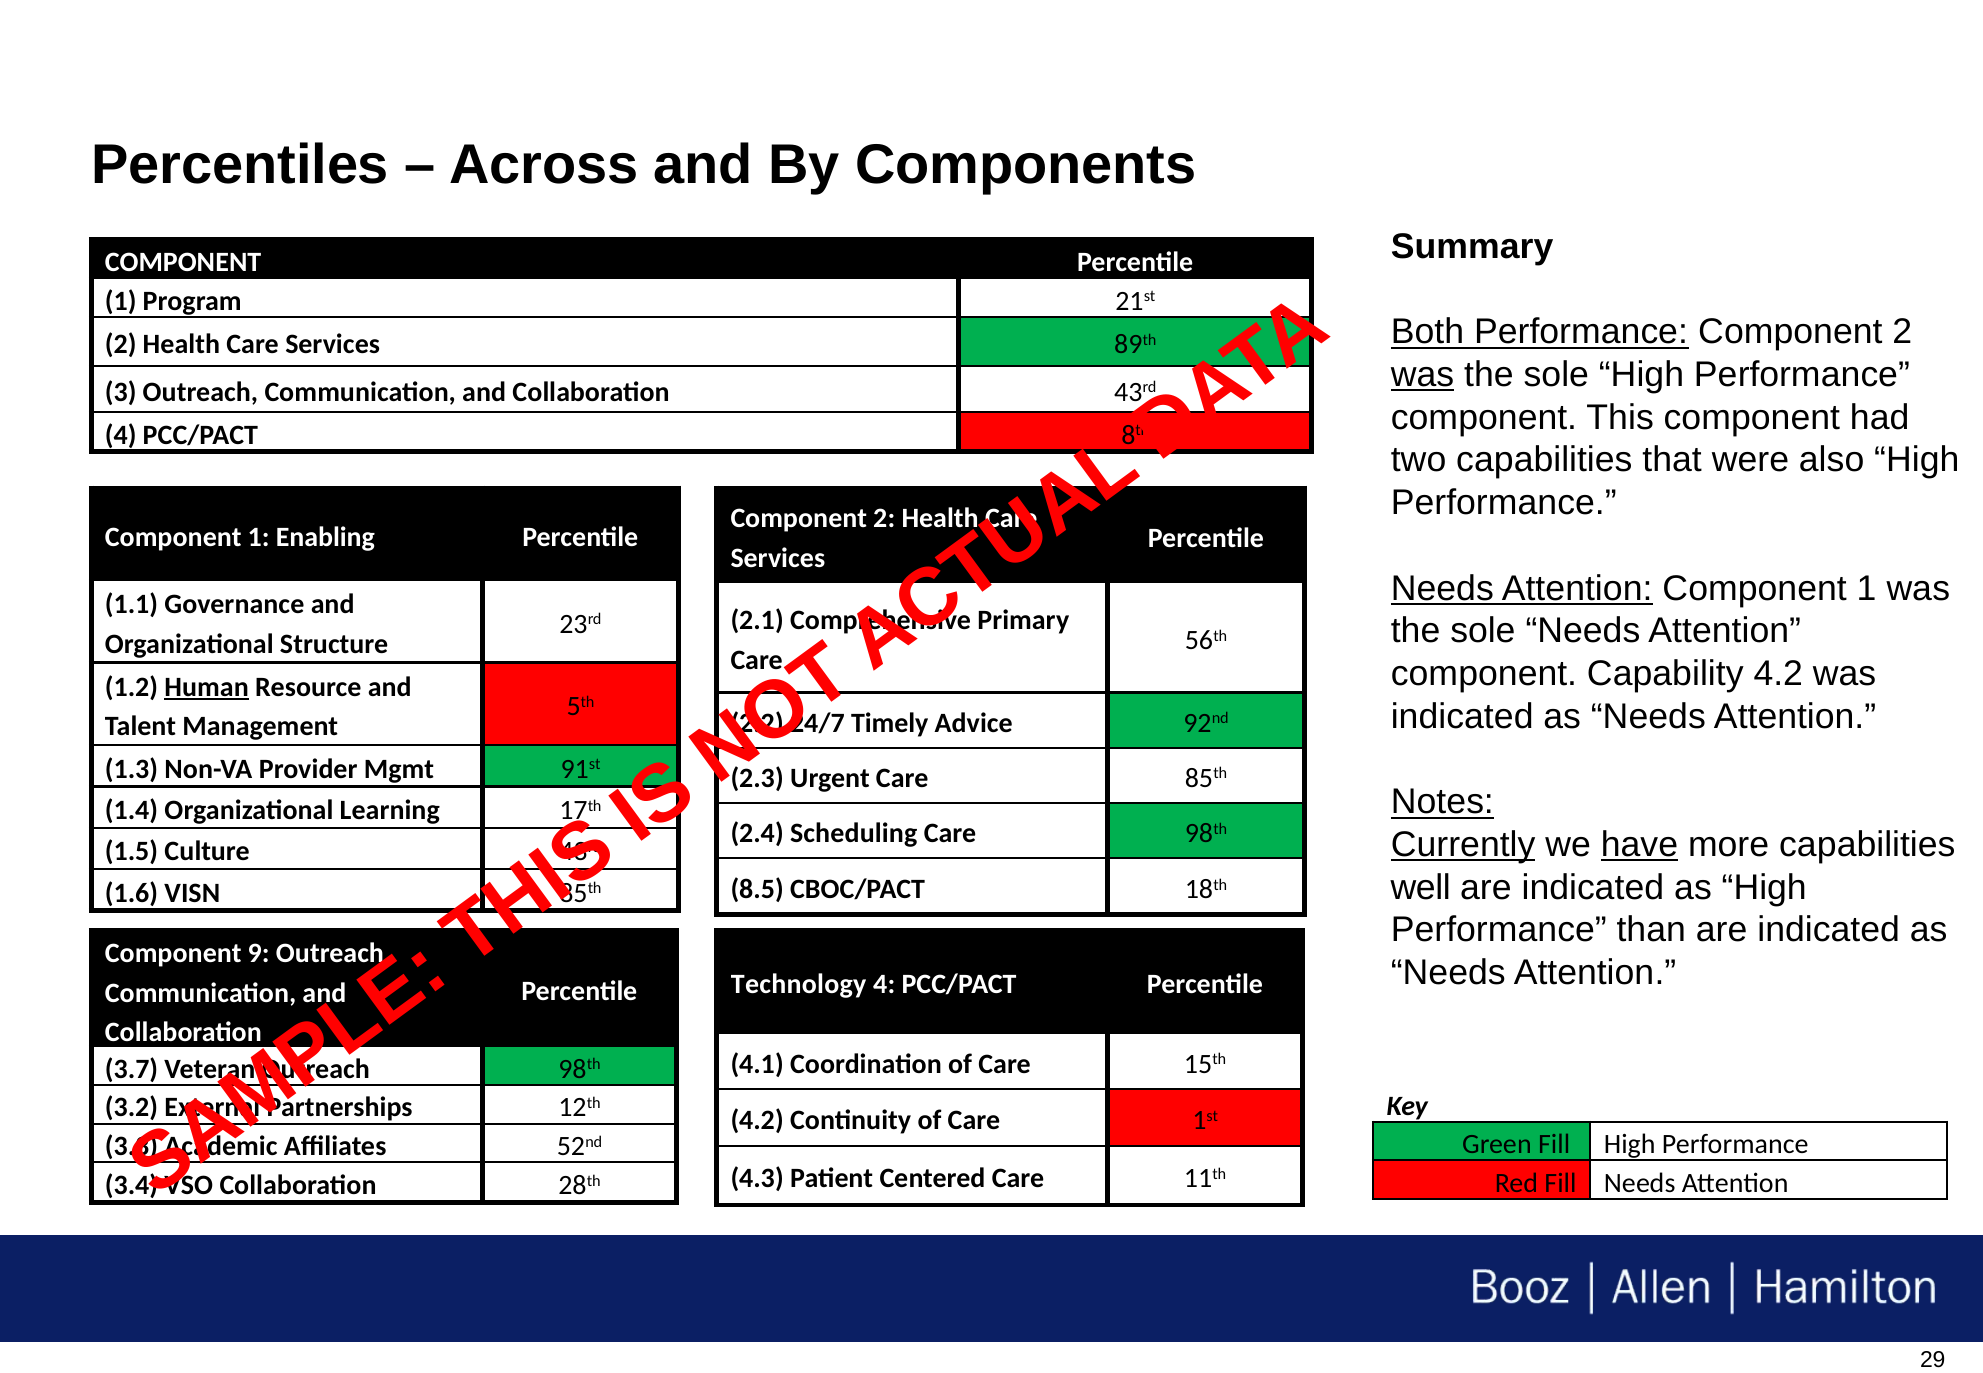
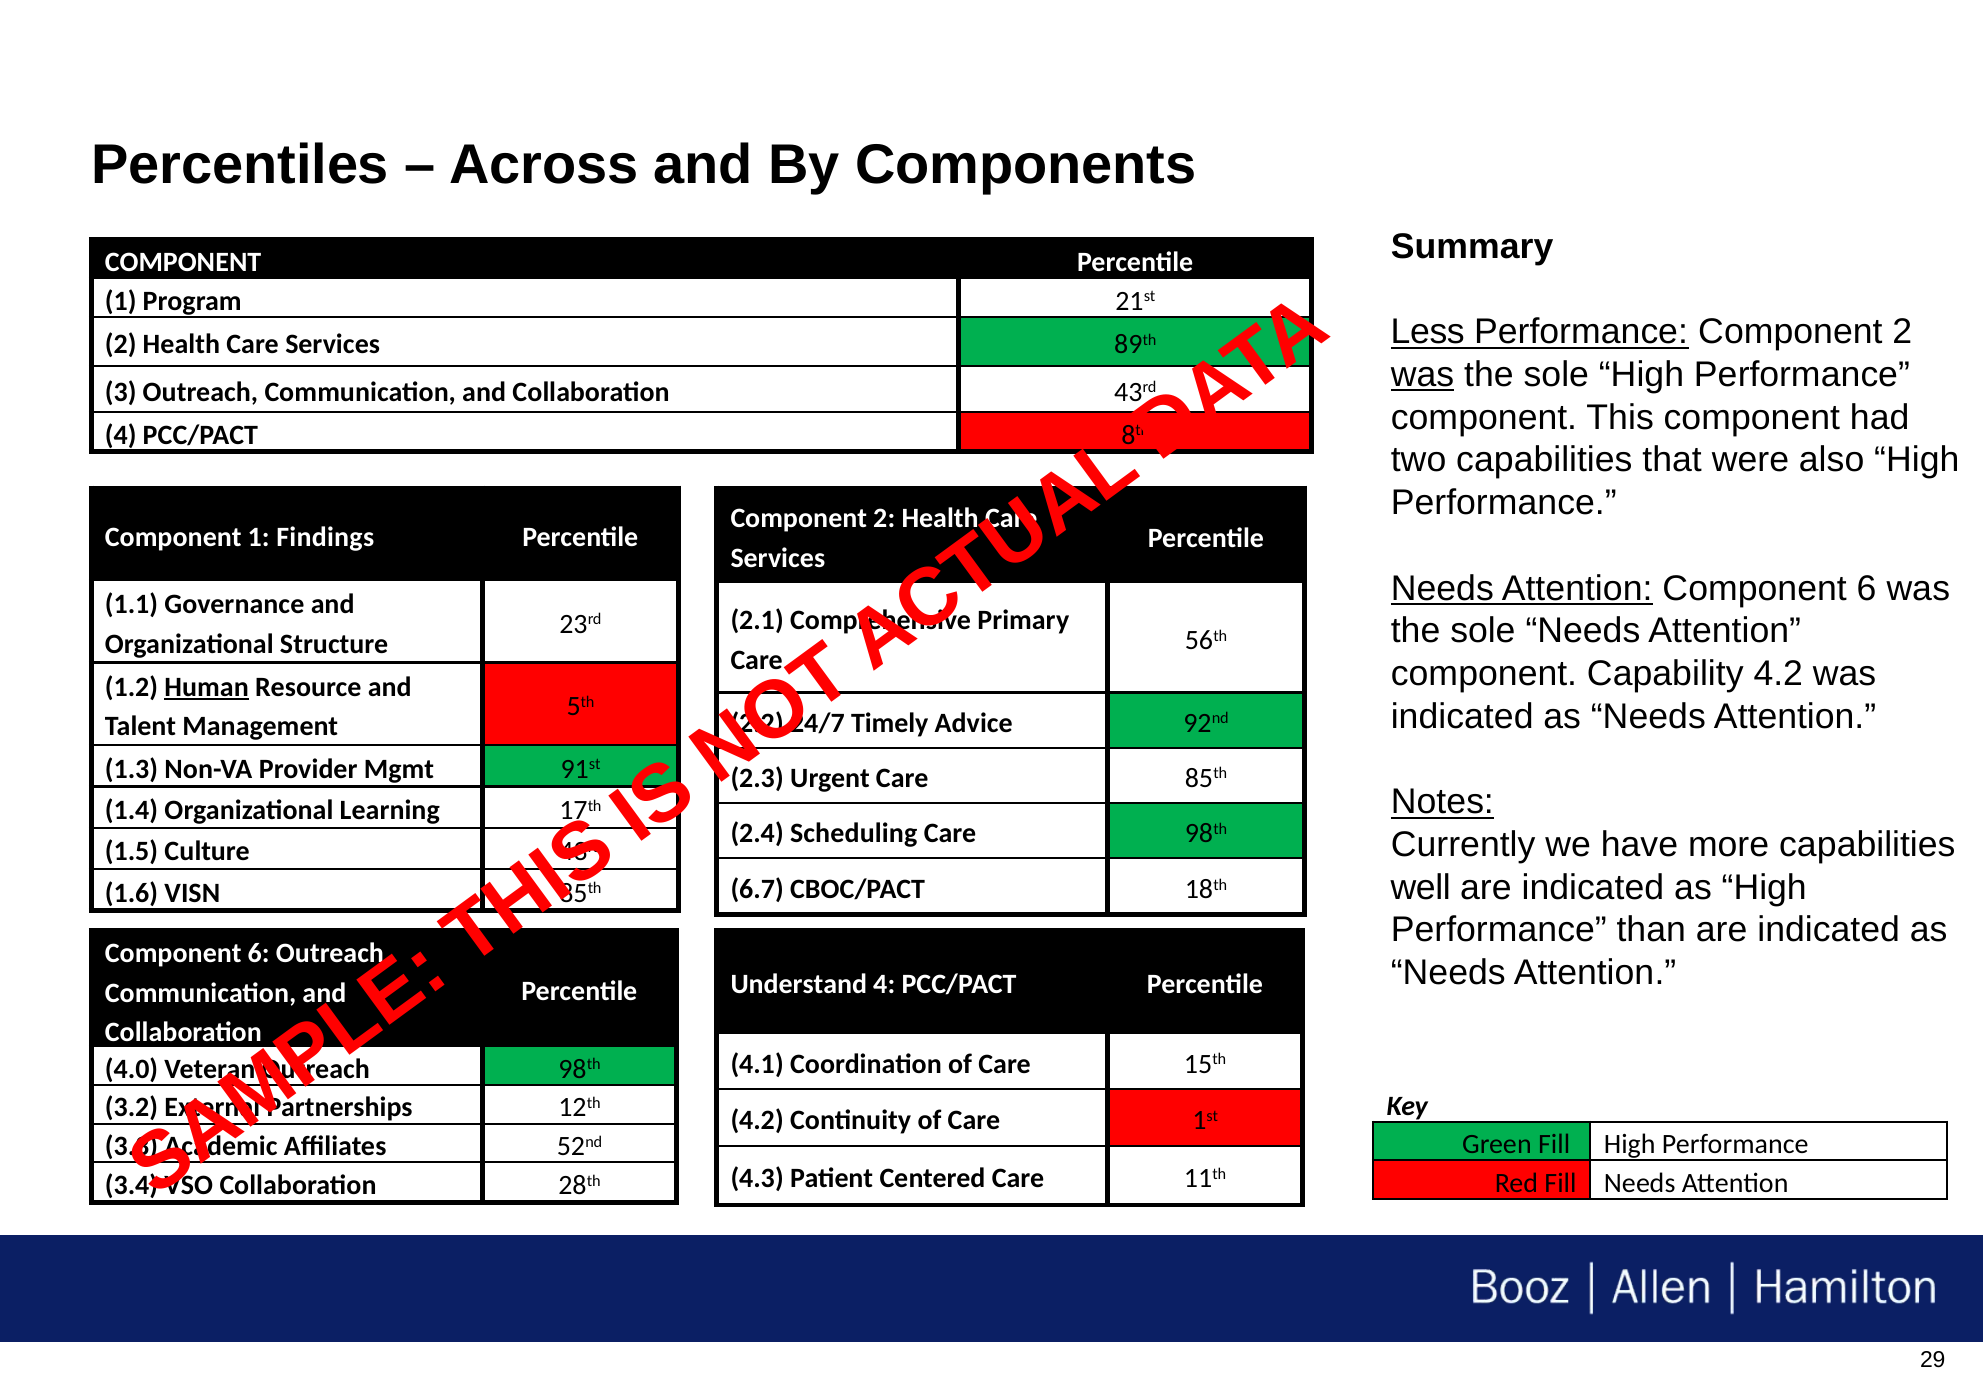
Both: Both -> Less (1428, 332)
Enabling: Enabling -> Findings (325, 537)
Attention Component 1: 1 -> 6 (1867, 588)
Currently underline: present -> none (1463, 845)
have underline: present -> none (1639, 845)
8.5: 8.5 -> 6.7 (757, 889)
9: 9 -> 6 (259, 954)
Technology: Technology -> Understand (799, 985)
3.7: 3.7 -> 4.0 (132, 1069)
